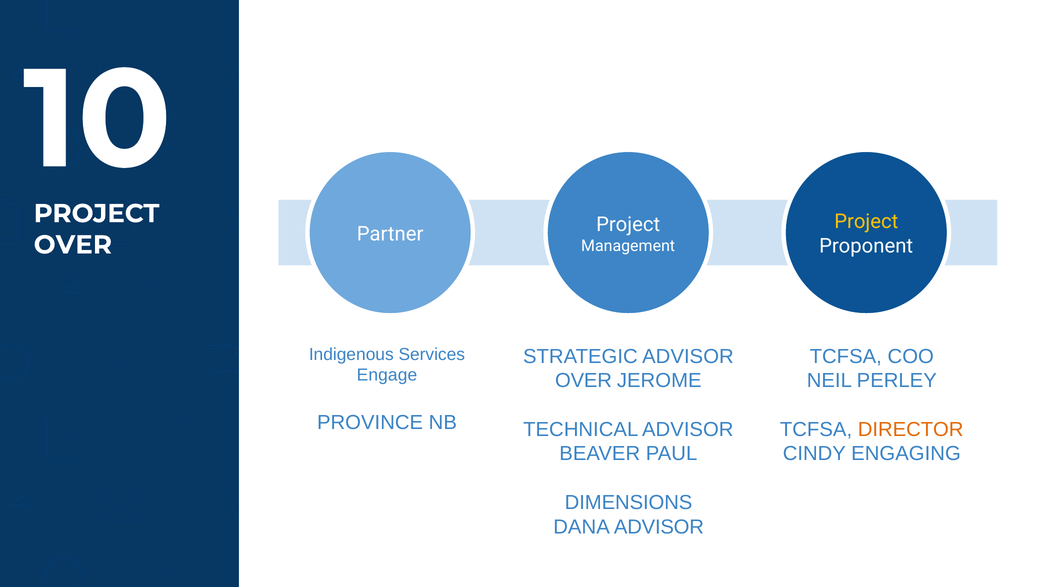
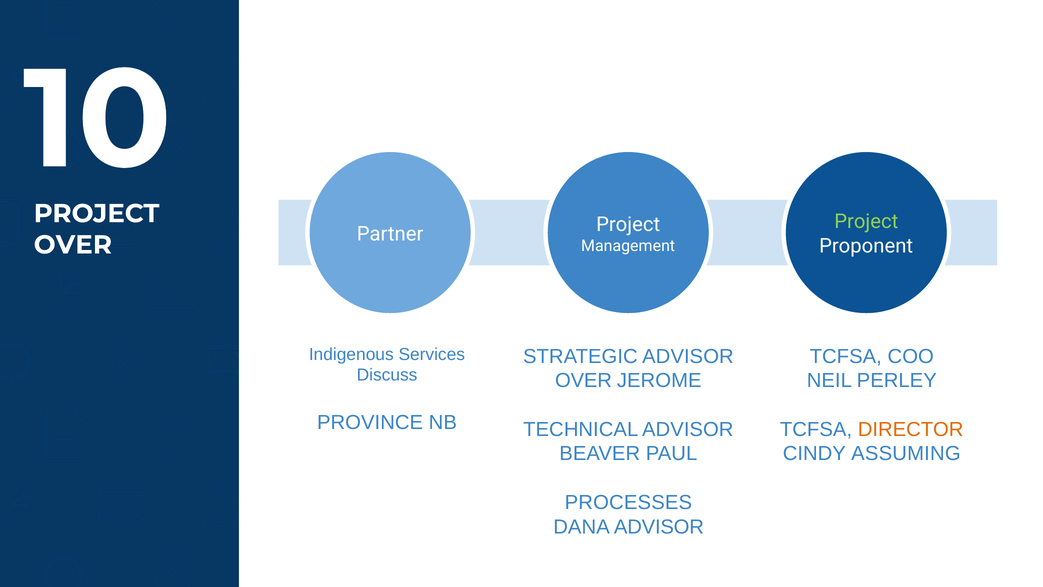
Project colour: yellow -> light green (866, 222)
Engage: Engage -> Discuss (387, 375)
ENGAGING: ENGAGING -> ASSUMING (906, 454)
DIMENSIONS: DIMENSIONS -> PROCESSES (628, 502)
